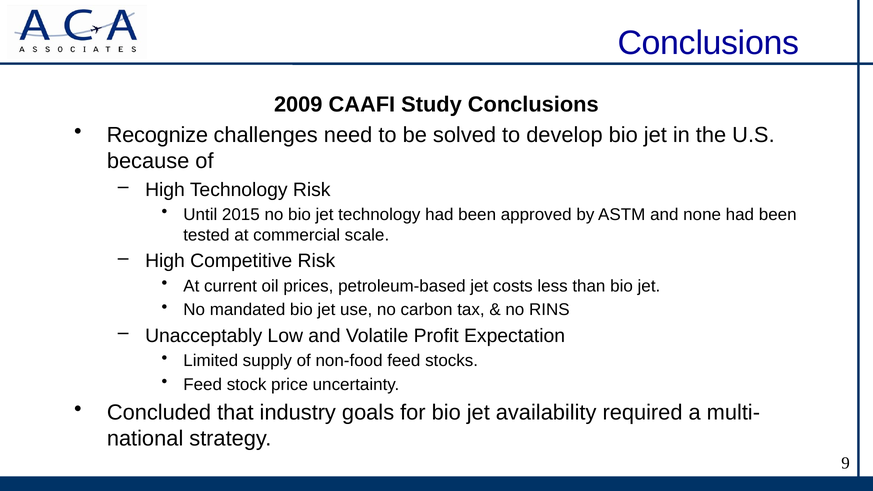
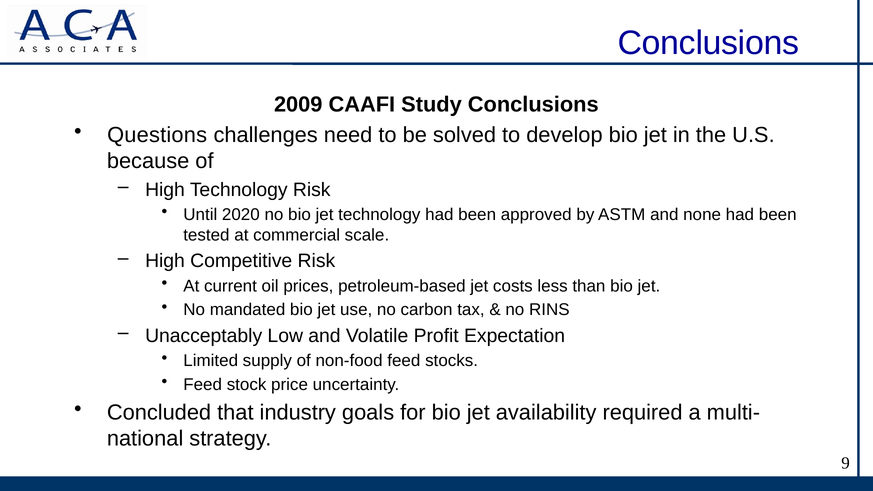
Recognize: Recognize -> Questions (157, 135)
2015: 2015 -> 2020 (241, 215)
